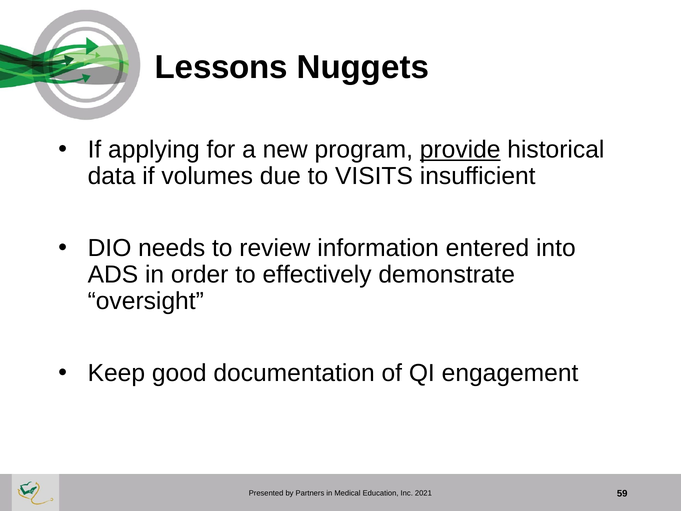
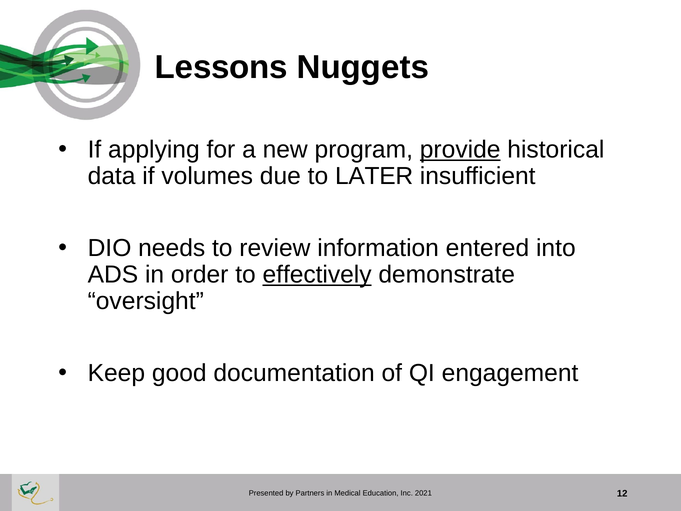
VISITS: VISITS -> LATER (374, 176)
effectively underline: none -> present (317, 274)
59: 59 -> 12 (622, 493)
